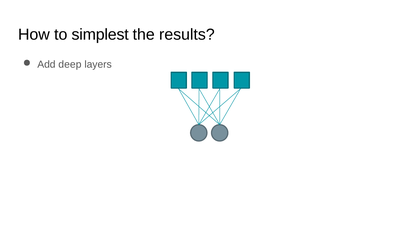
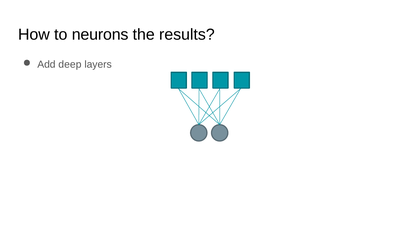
simplest: simplest -> neurons (100, 35)
